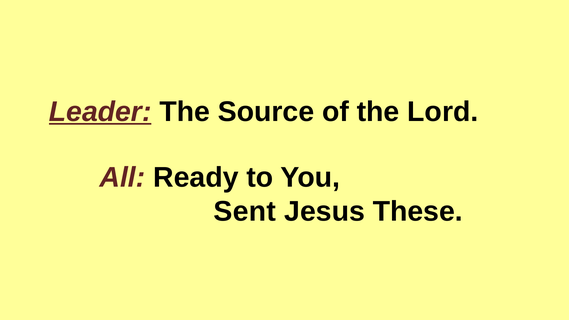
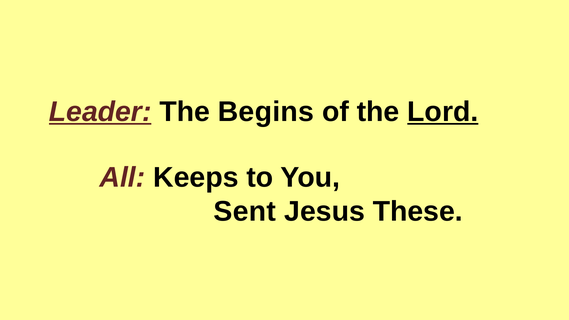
Source: Source -> Begins (266, 112)
Lord underline: none -> present (443, 112)
Ready: Ready -> Keeps (196, 177)
